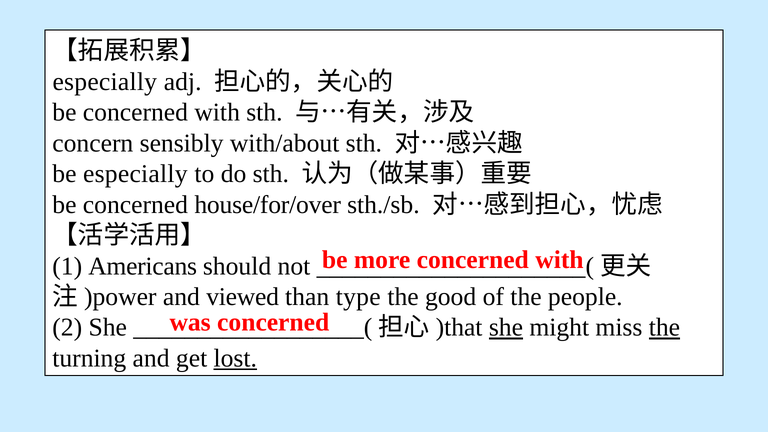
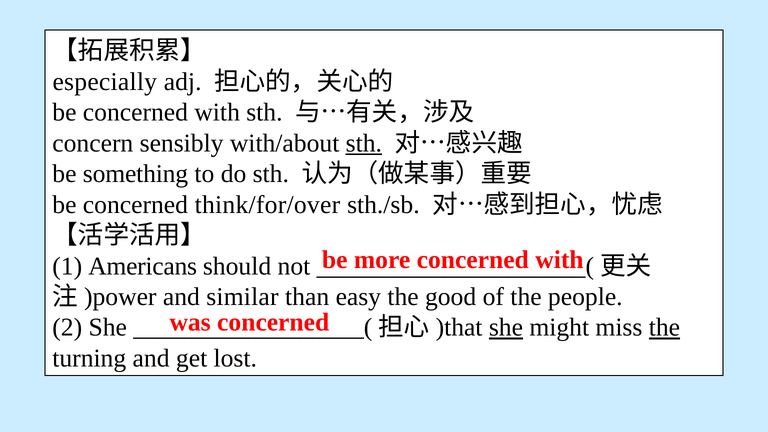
sth underline: none -> present (364, 143)
be especially: especially -> something (136, 174)
house/for/over: house/for/over -> think/for/over (267, 205)
viewed: viewed -> similar (242, 297)
type: type -> easy (358, 297)
lost underline: present -> none (235, 358)
